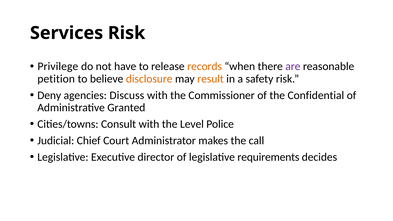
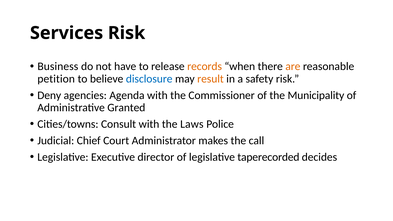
Privilege: Privilege -> Business (58, 66)
are colour: purple -> orange (293, 66)
disclosure colour: orange -> blue (149, 79)
Discuss: Discuss -> Agenda (127, 95)
Confidential: Confidential -> Municipality (316, 95)
Level: Level -> Laws (192, 124)
requirements: requirements -> taperecorded (268, 157)
